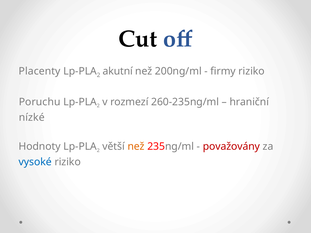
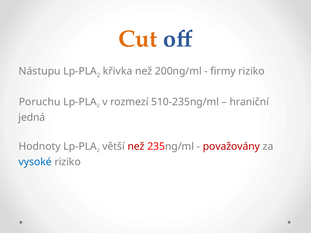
Cut colour: black -> orange (138, 39)
Placenty: Placenty -> Nástupu (40, 71)
akutní: akutní -> křivka (118, 71)
260-235ng/ml: 260-235ng/ml -> 510-235ng/ml (185, 102)
nízké: nízké -> jedná (32, 118)
než colour: orange -> red (136, 147)
